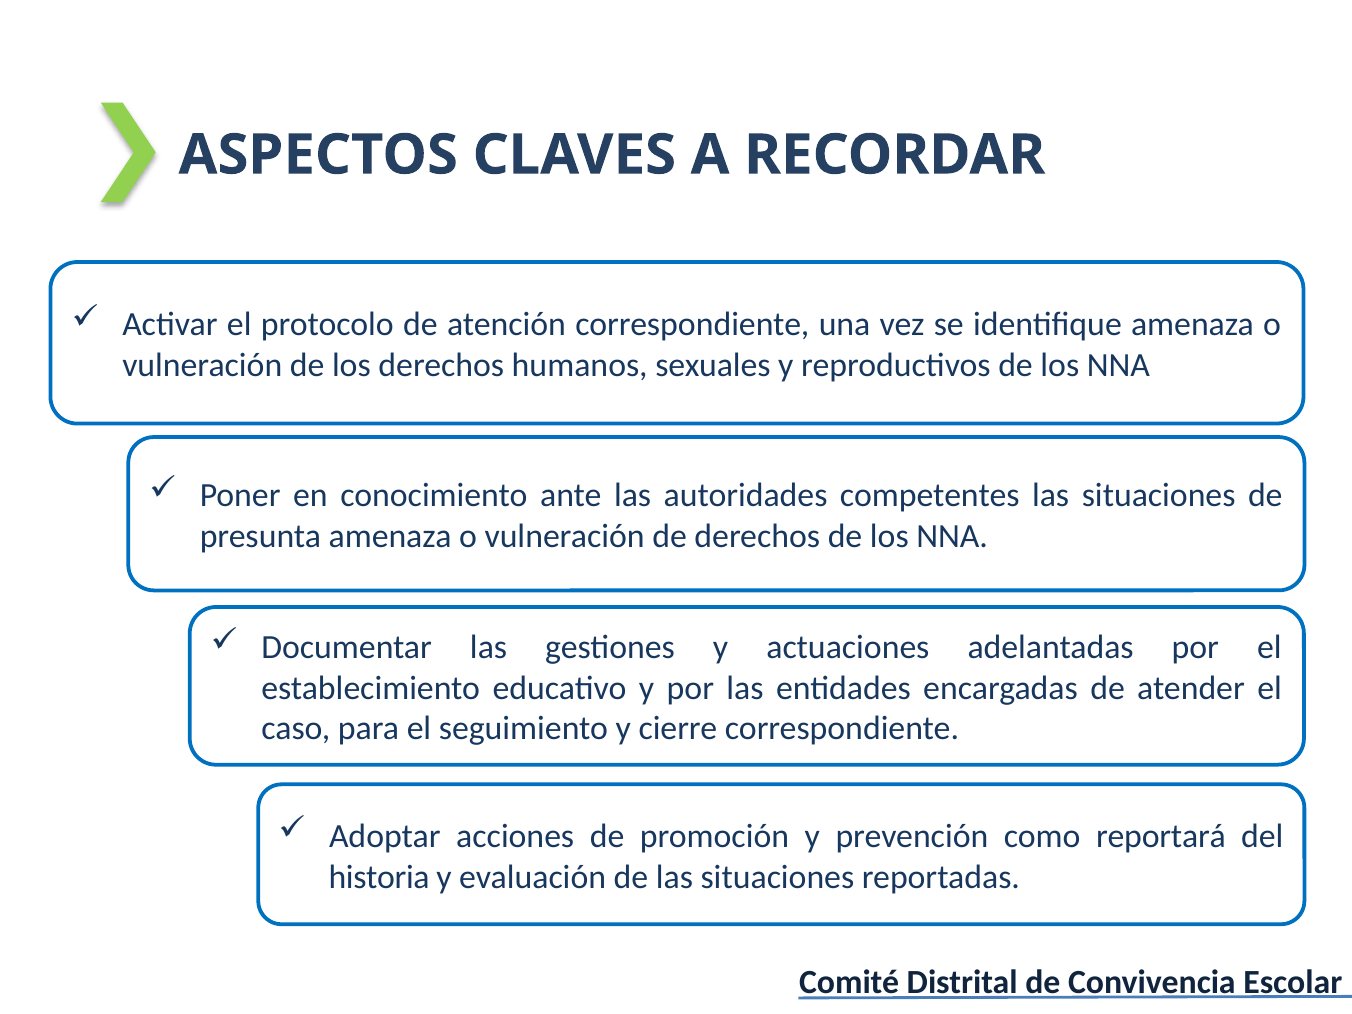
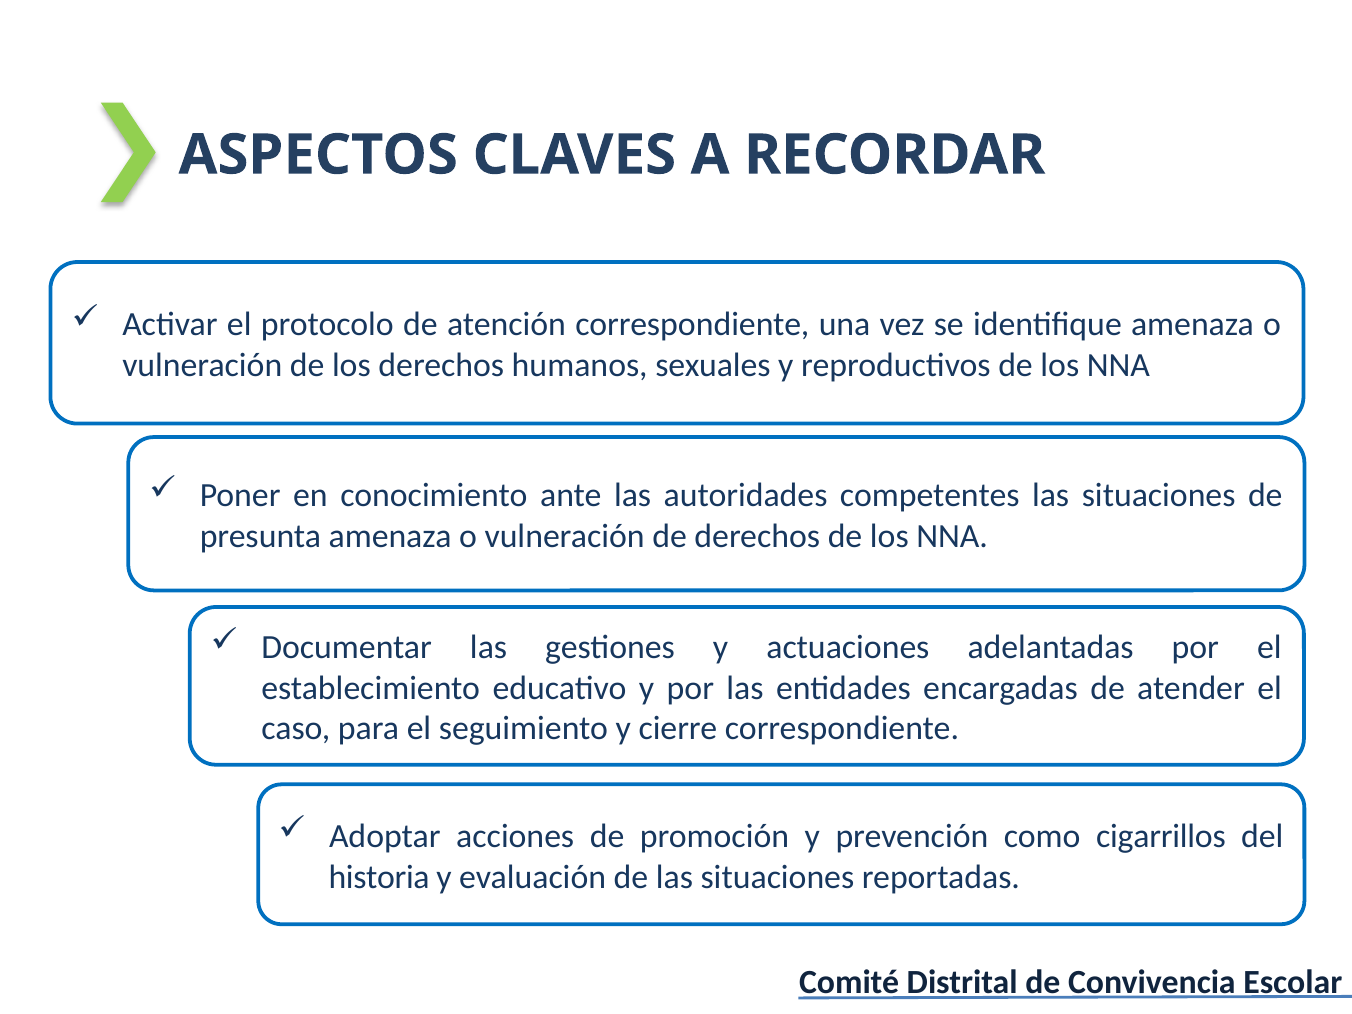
reportará: reportará -> cigarrillos (1161, 836)
